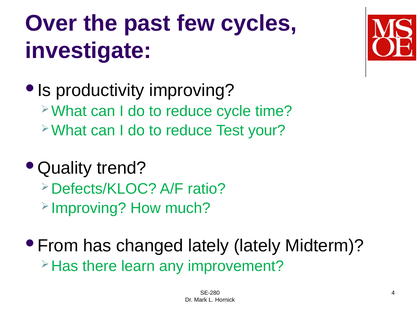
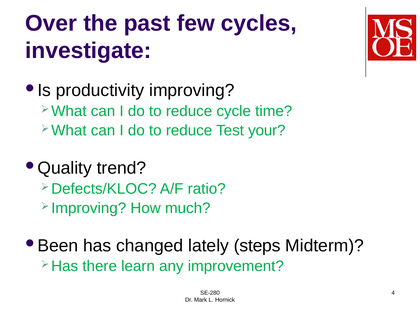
From: From -> Been (58, 246)
lately lately: lately -> steps (257, 246)
